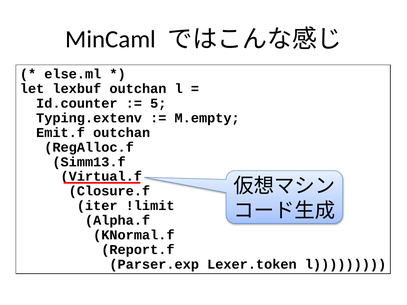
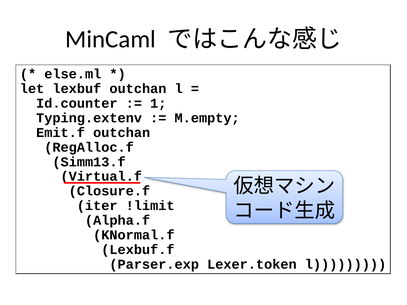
5: 5 -> 1 (158, 103)
Report.f: Report.f -> Lexbuf.f (138, 250)
